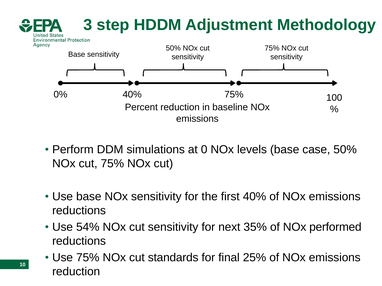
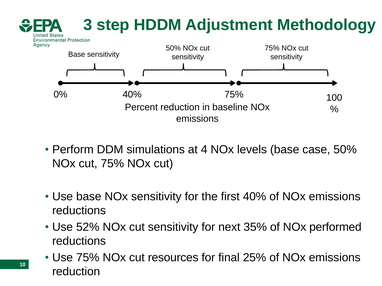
0: 0 -> 4 (204, 150)
54%: 54% -> 52% (88, 227)
standards: standards -> resources (173, 258)
